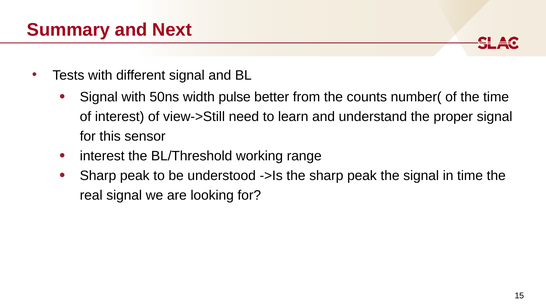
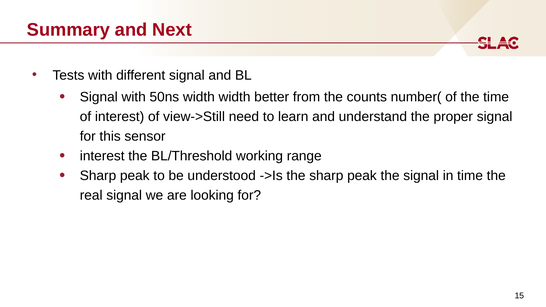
width pulse: pulse -> width (235, 97)
